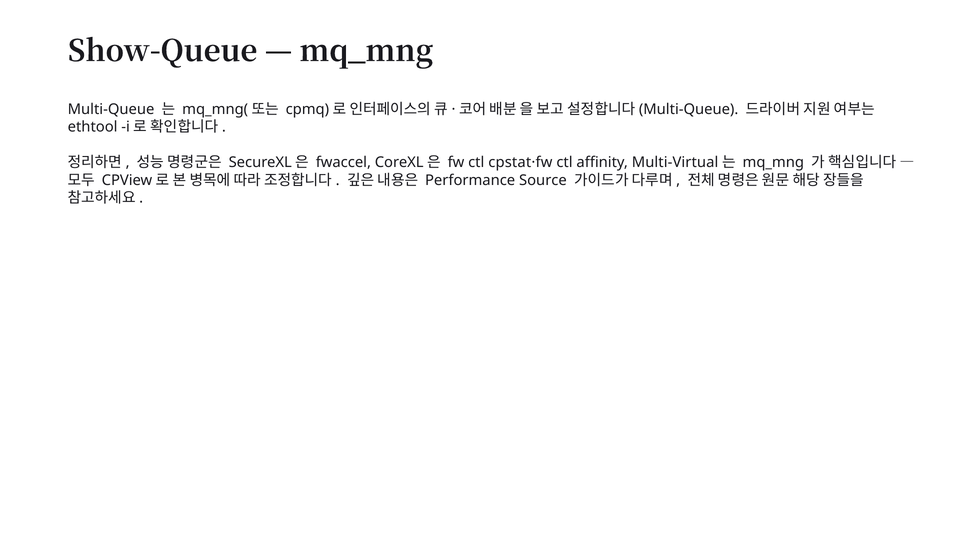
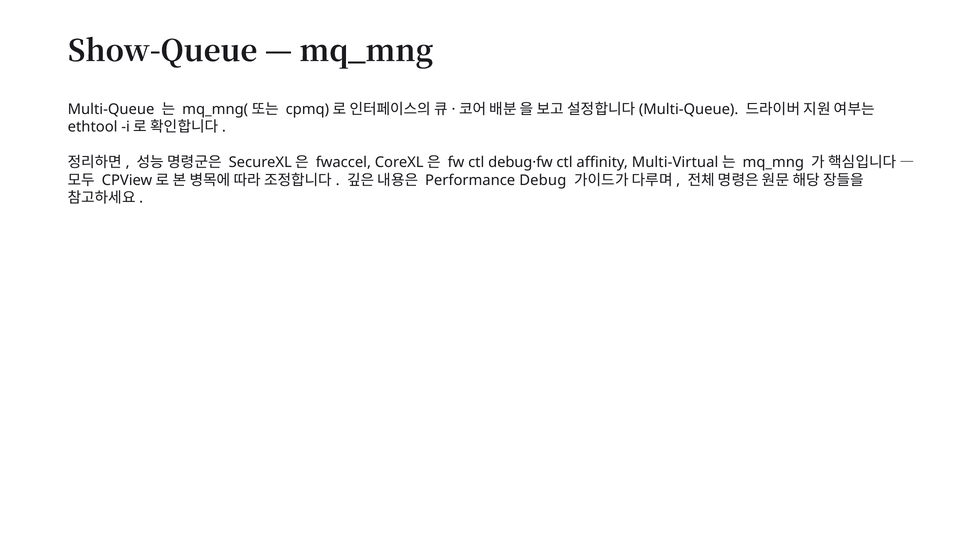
cpstat·fw: cpstat·fw -> debug·fw (520, 162)
Source: Source -> Debug (543, 180)
